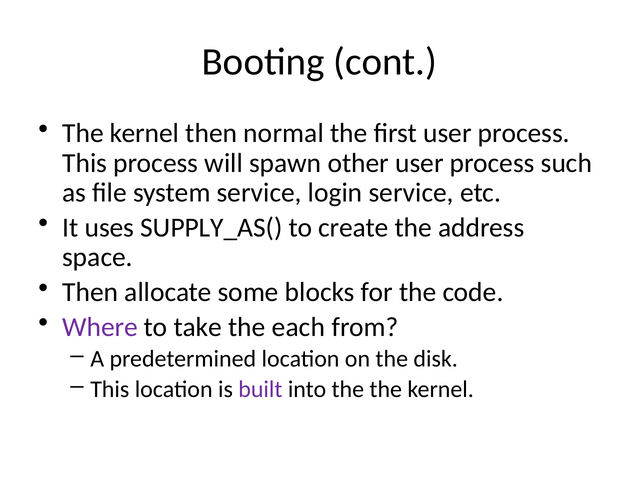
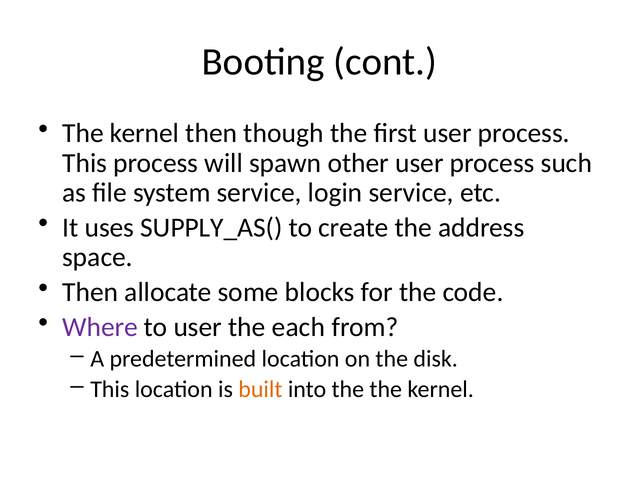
normal: normal -> though (284, 133)
to take: take -> user (198, 327)
built colour: purple -> orange (260, 389)
